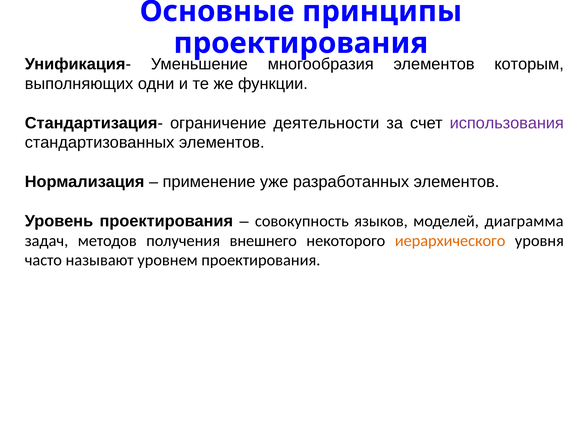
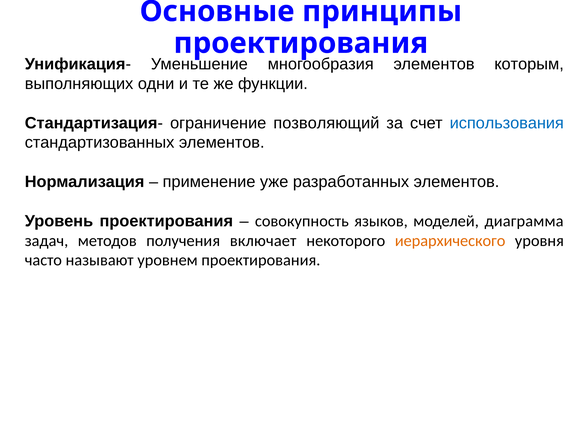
деятельности: деятельности -> позволяющий (326, 123)
использования colour: purple -> blue (507, 123)
внешнего: внешнего -> включает (263, 241)
